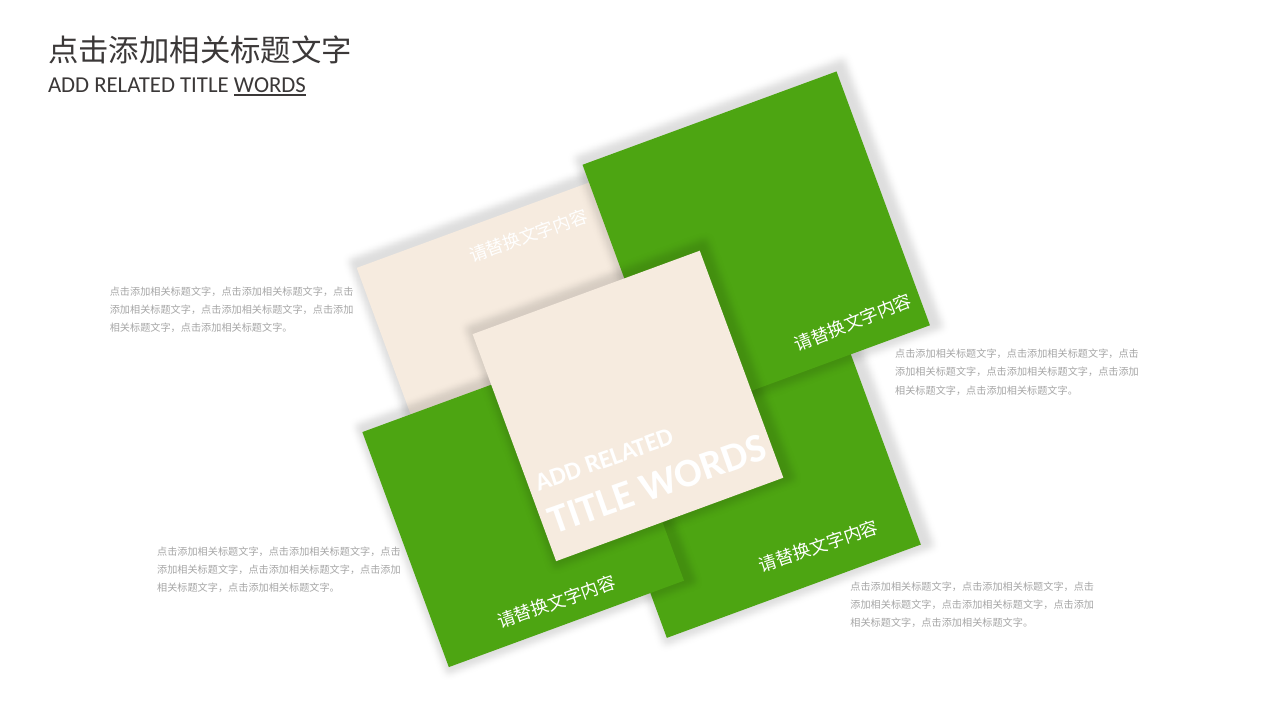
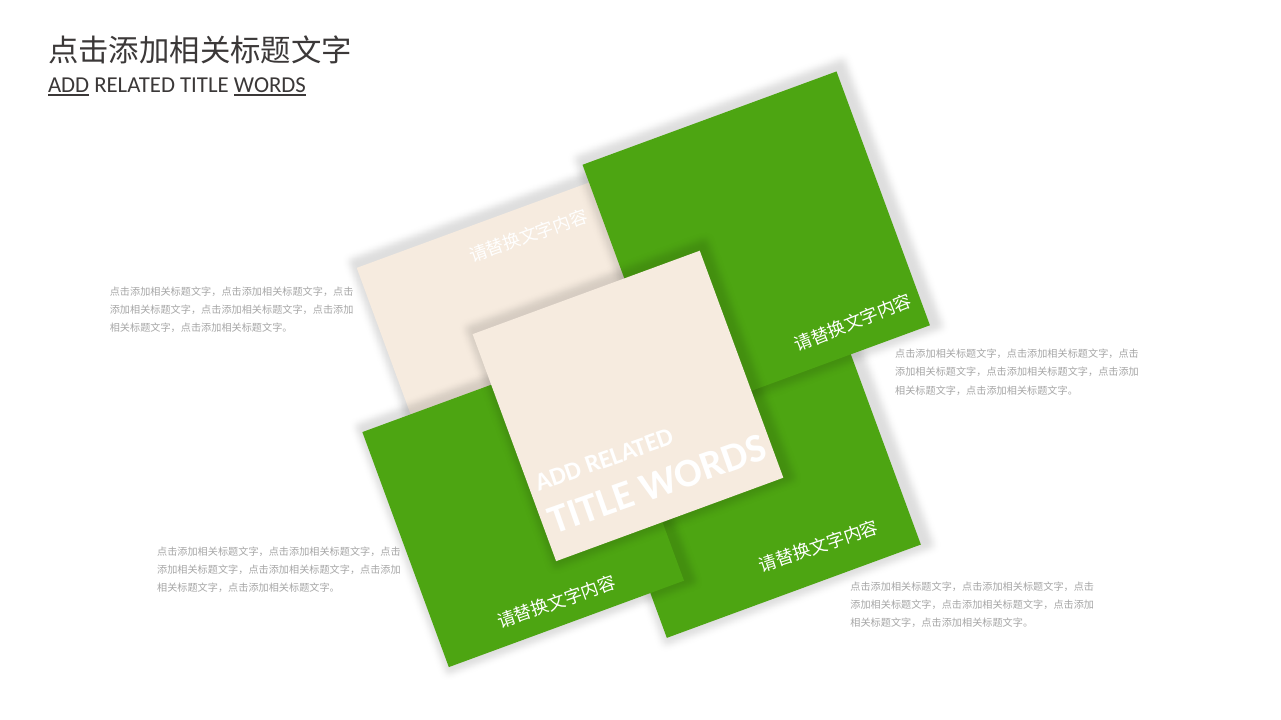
ADD underline: none -> present (69, 85)
